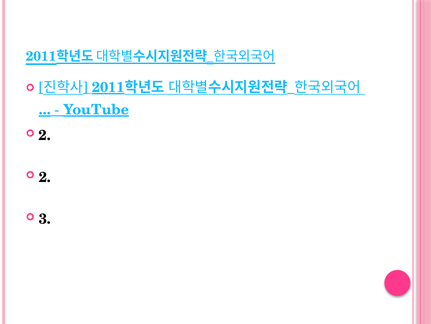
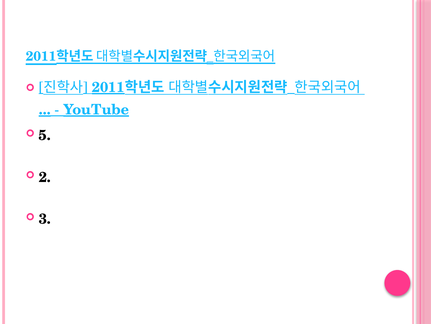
2: 2 -> 5 (45, 135)
